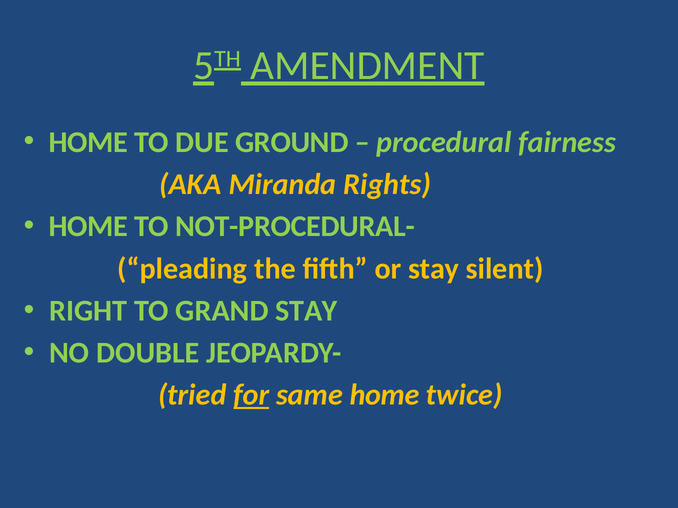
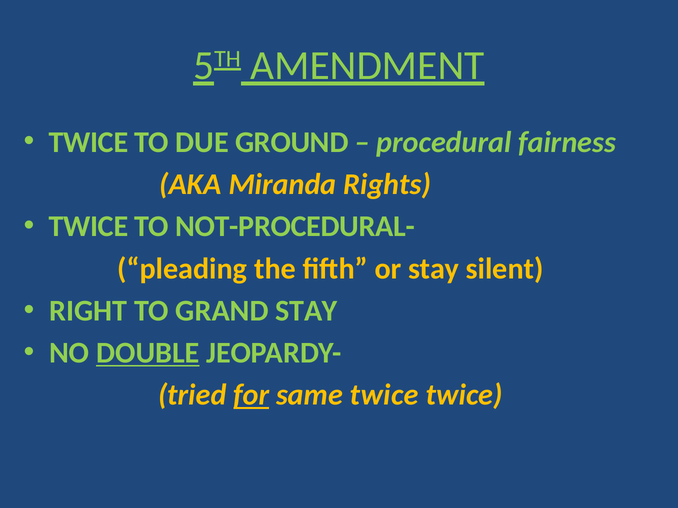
HOME: HOME -> TWICE (88, 142)
HOME: HOME -> TWICE (88, 227)
DOUBLE underline: none -> present (148, 353)
same home: home -> twice (384, 395)
